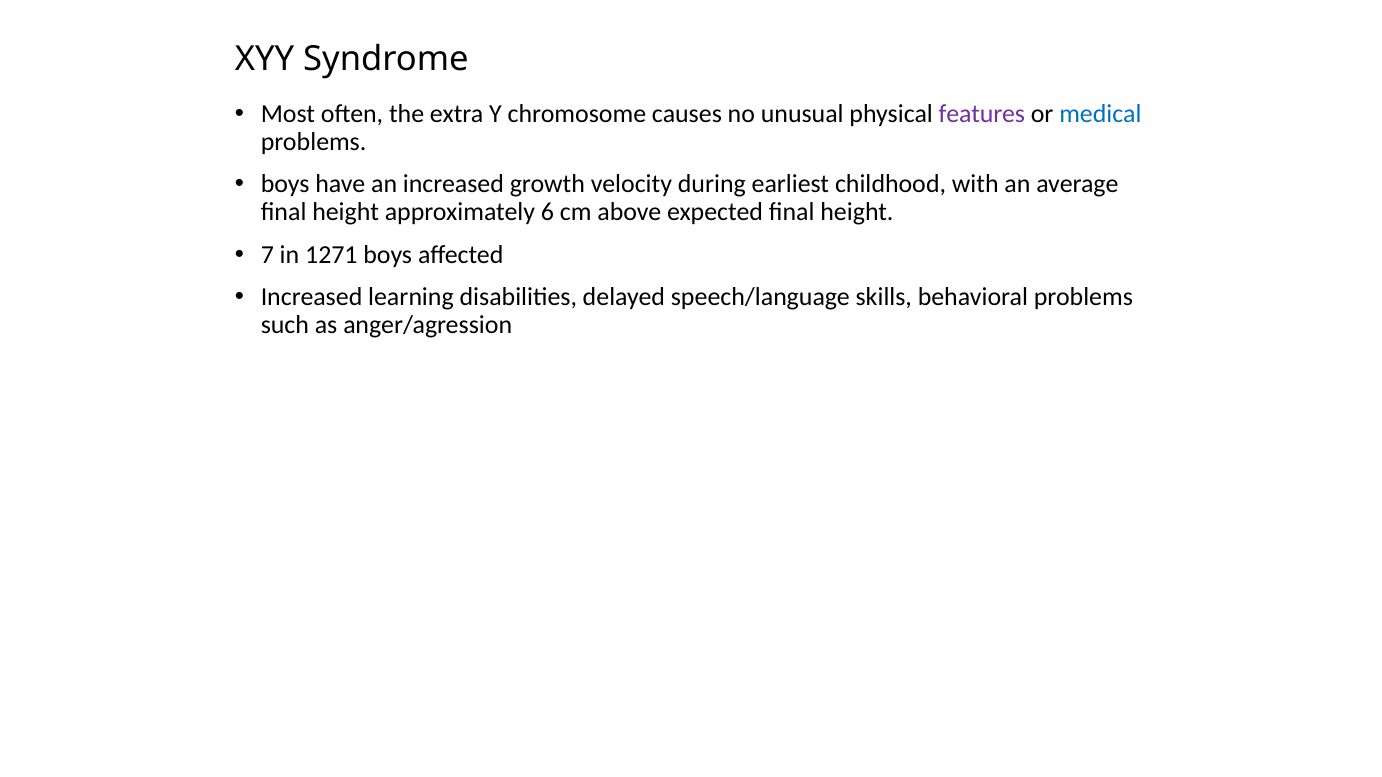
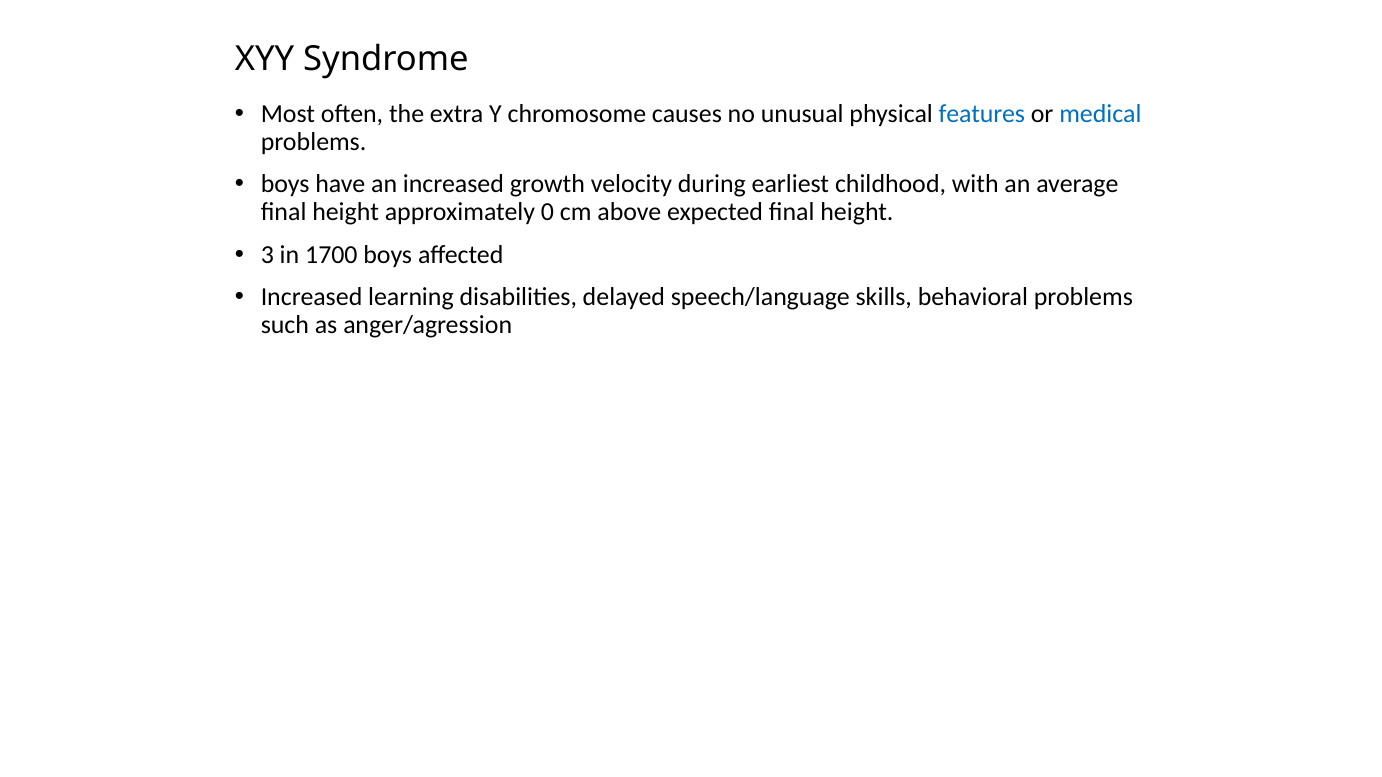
features colour: purple -> blue (982, 114)
6: 6 -> 0 (548, 212)
7: 7 -> 3 (267, 255)
1271: 1271 -> 1700 (331, 255)
